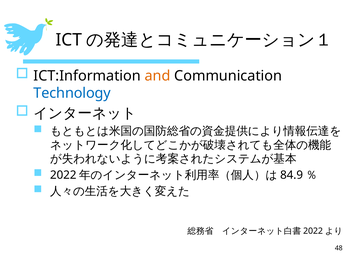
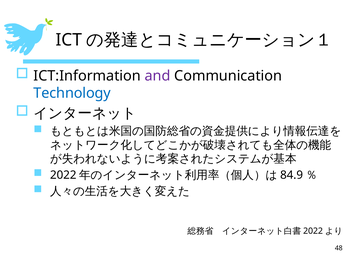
and colour: orange -> purple (158, 76)
